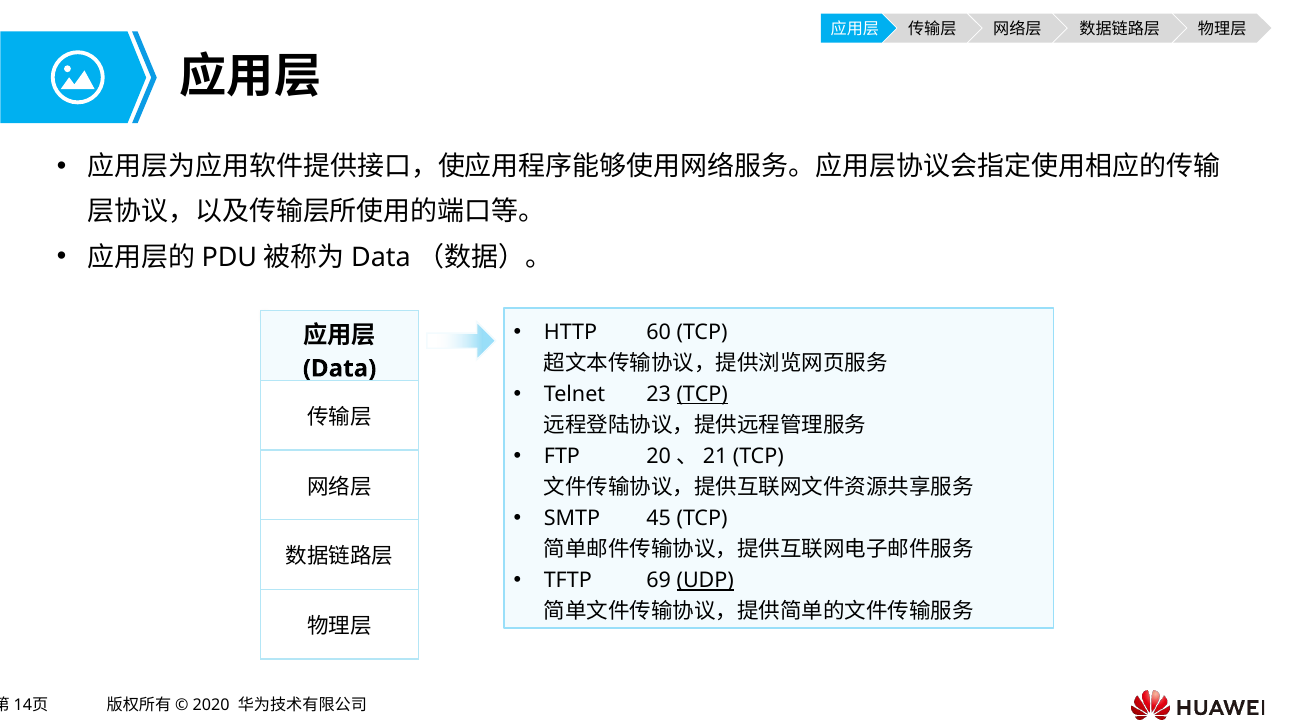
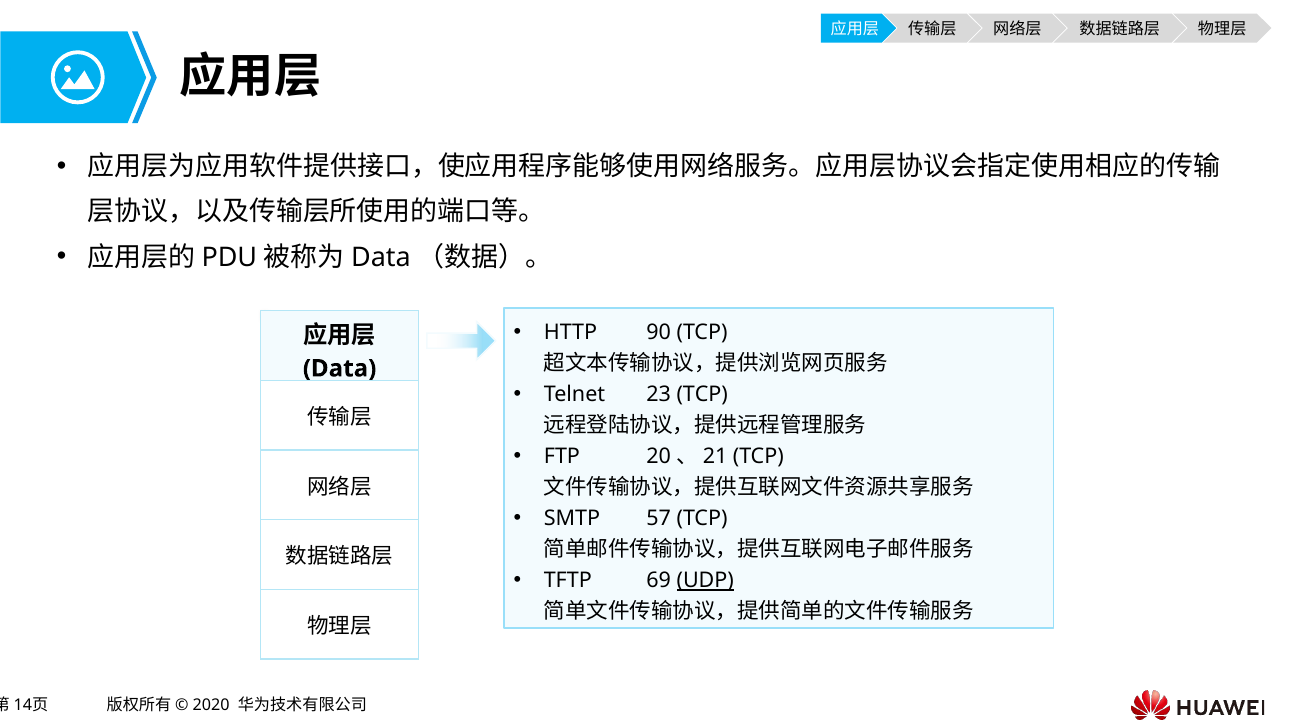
60: 60 -> 90 (659, 332)
TCP underline: present -> none (702, 394)
45: 45 -> 57 (659, 518)
